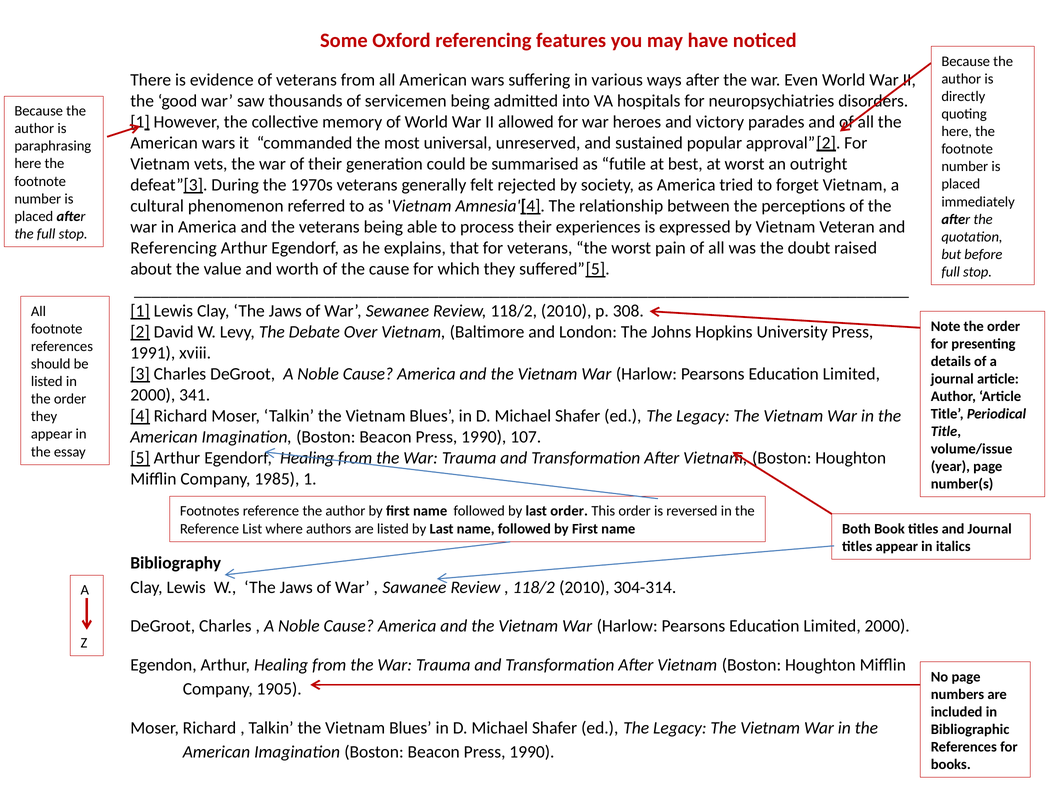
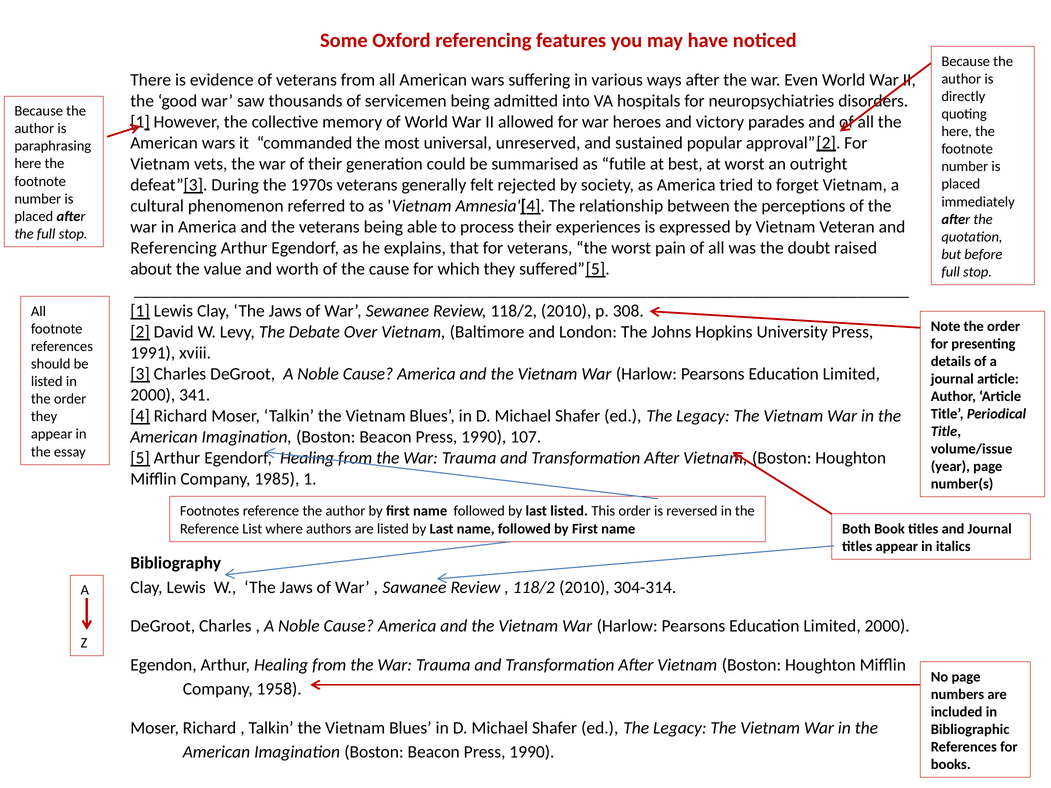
last order: order -> listed (569, 511)
1905: 1905 -> 1958 (279, 689)
